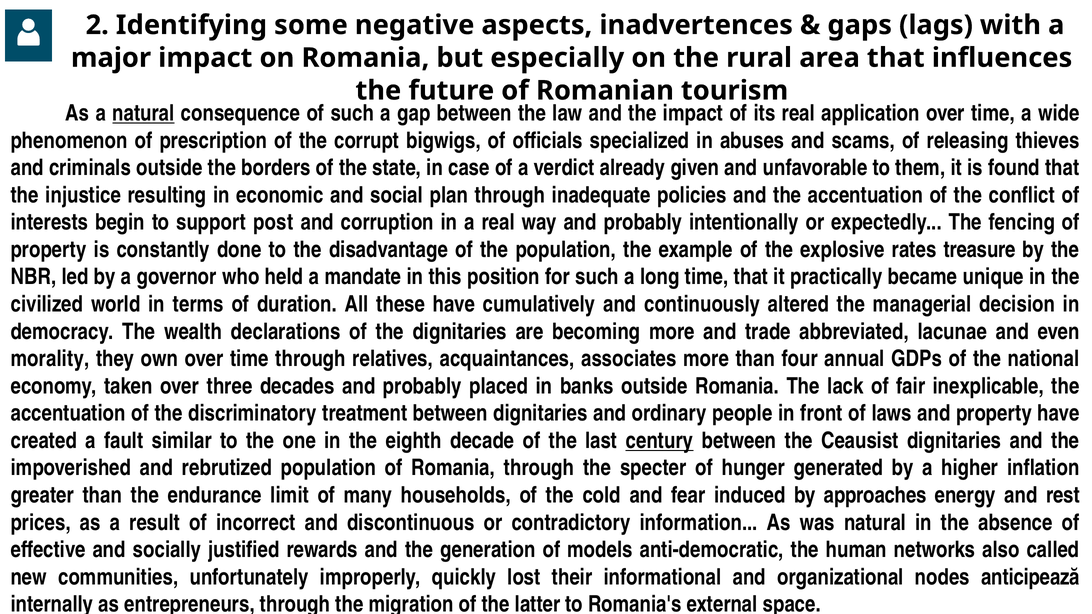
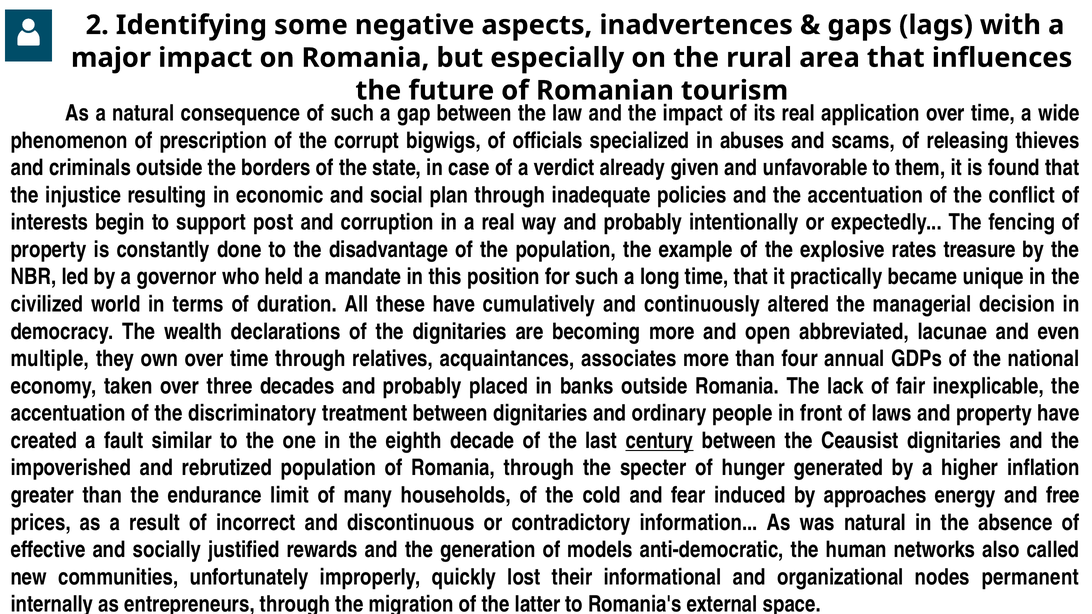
natural underline: present -> none (143, 113)
trade: trade -> open (768, 332)
morality: morality -> multiple (50, 359)
rest: rest -> free (1063, 496)
anticipează: anticipează -> permanent (1030, 577)
